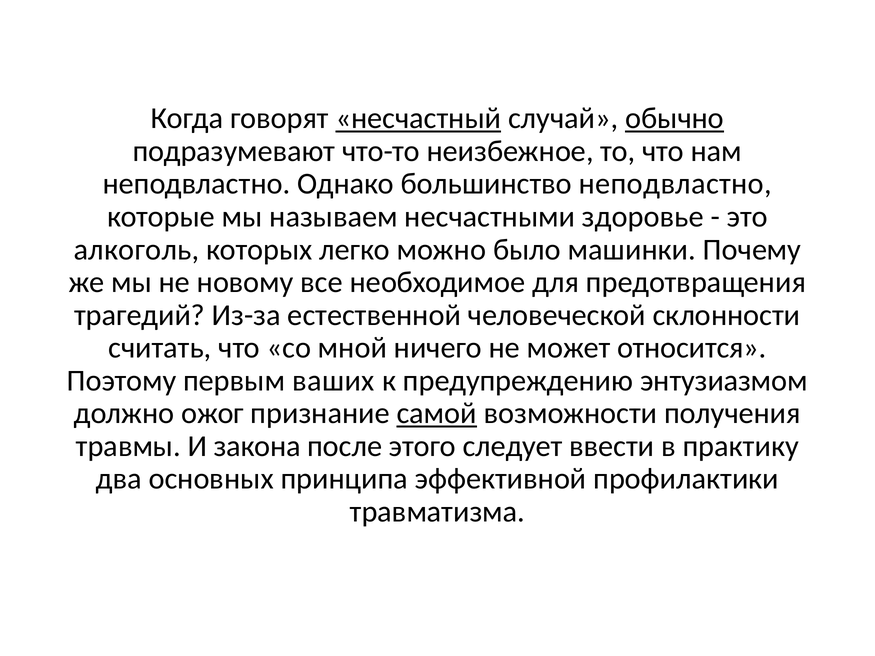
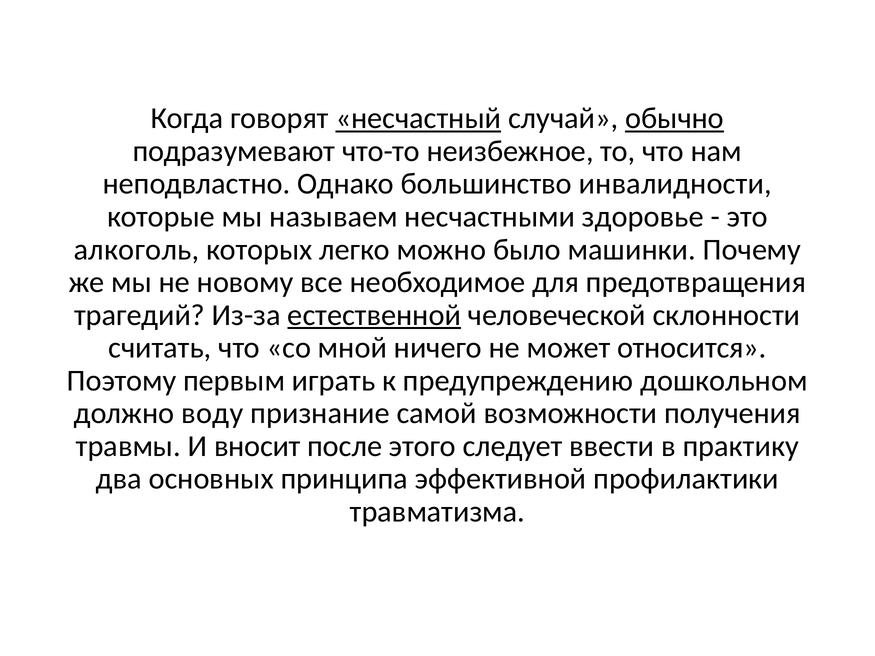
большинство неподвластно: неподвластно -> инвалидности (675, 184)
естественной underline: none -> present (374, 315)
ваших: ваших -> играть (334, 381)
энтузиазмом: энтузиазмом -> дошкольном (724, 381)
ожог: ожог -> воду (212, 414)
самой underline: present -> none (437, 414)
закона: закона -> вносит (257, 446)
